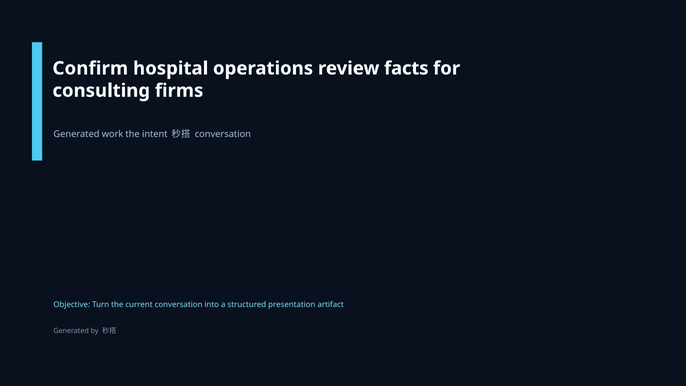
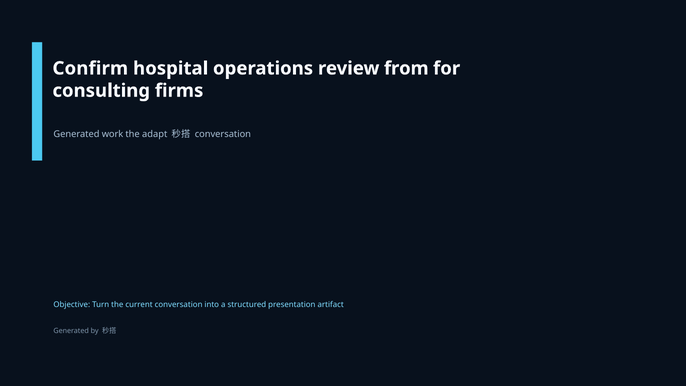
facts: facts -> from (406, 68)
intent: intent -> adapt (155, 134)
